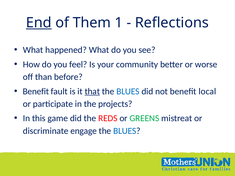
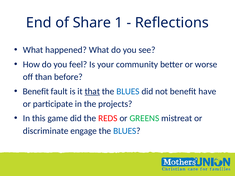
End underline: present -> none (39, 23)
Them: Them -> Share (92, 23)
local: local -> have (207, 91)
